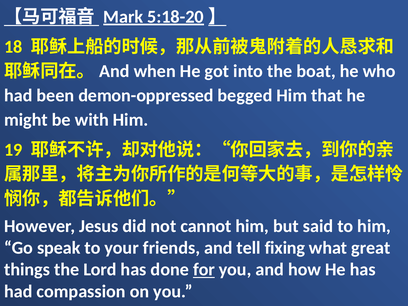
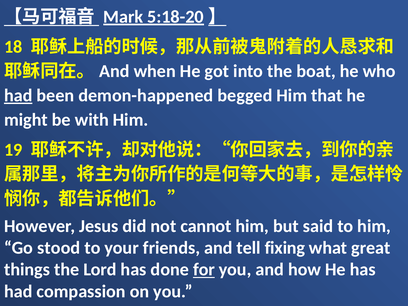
had underline: none -> present (18, 96)
demon-oppressed: demon-oppressed -> demon-happened (146, 96)
speak: speak -> stood (59, 248)
